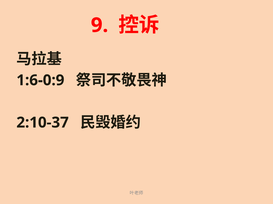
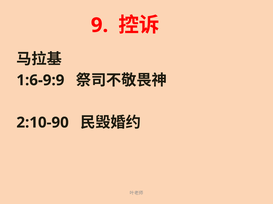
1:6-0:9: 1:6-0:9 -> 1:6-9:9 (40, 81)
2:10-37: 2:10-37 -> 2:10-90 (43, 123)
